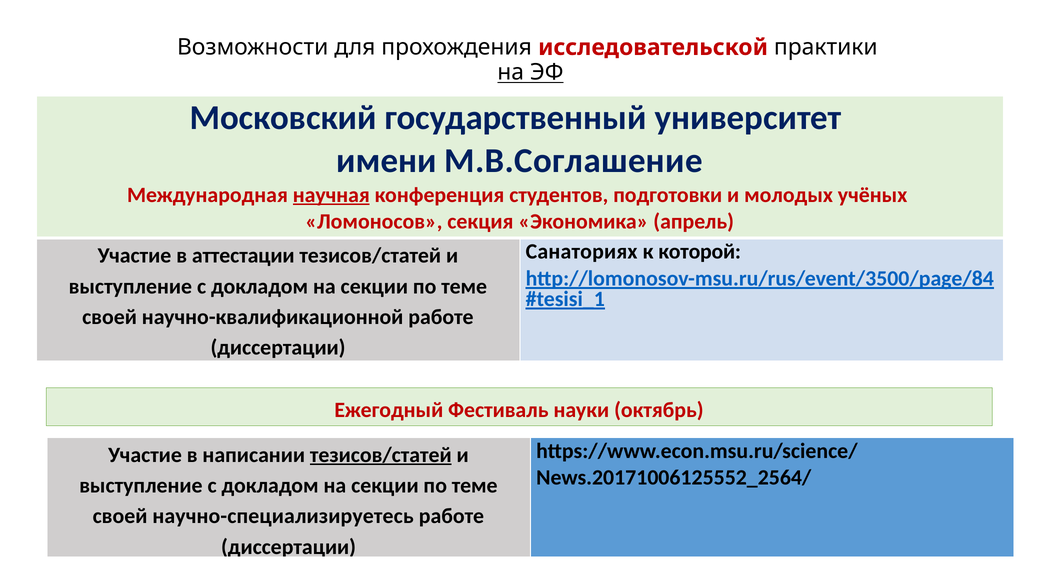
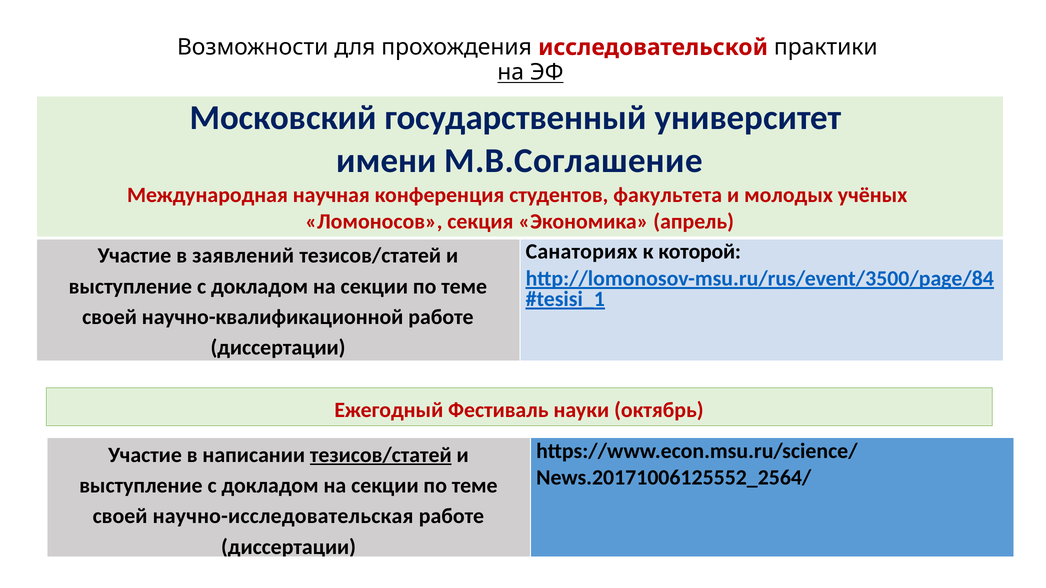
научная underline: present -> none (331, 195)
подготовки: подготовки -> факультета (668, 195)
аттестации: аттестации -> заявлений (243, 256)
научно-специализируетесь: научно-специализируетесь -> научно-исследовательская (283, 517)
